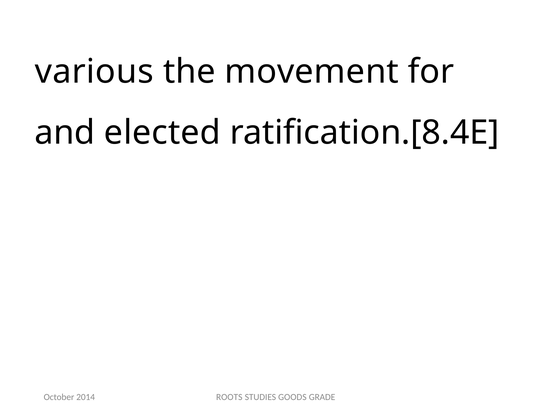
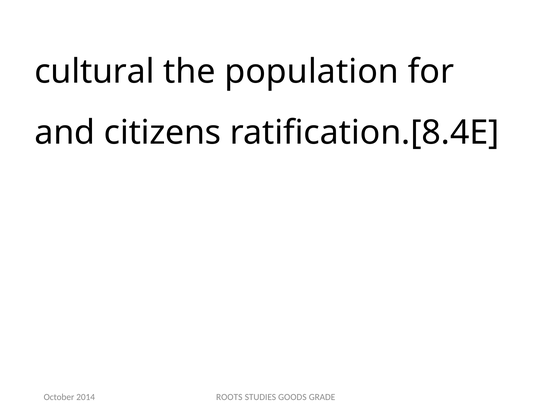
various: various -> cultural (94, 72)
movement: movement -> population (312, 72)
elected: elected -> citizens (163, 133)
